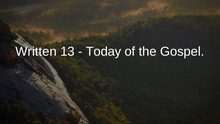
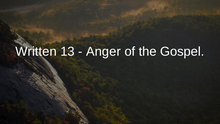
Today: Today -> Anger (103, 51)
